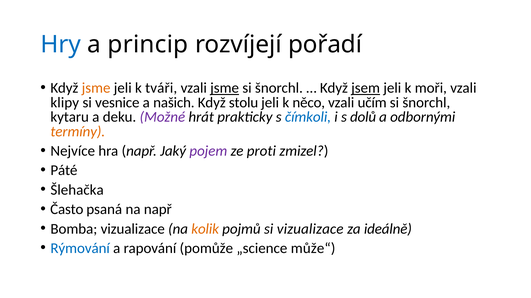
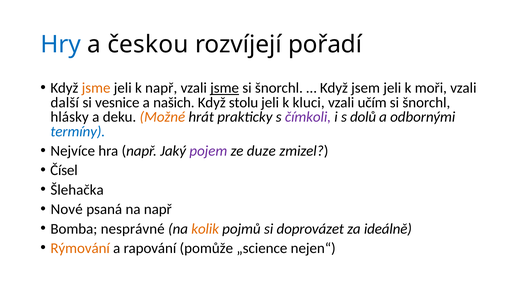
princip: princip -> českou (148, 45)
k tváři: tváři -> např (161, 88)
jsem underline: present -> none (366, 88)
klipy: klipy -> další (65, 103)
něco: něco -> kluci (309, 103)
kytaru: kytaru -> hlásky (70, 117)
Možné colour: purple -> orange (162, 117)
čímkoli colour: blue -> purple (308, 117)
termíny colour: orange -> blue (78, 132)
proti: proti -> duze (261, 151)
Páté: Páté -> Čísel (64, 171)
Často: Často -> Nové (67, 210)
Bomba vizualizace: vizualizace -> nesprávné (133, 229)
si vizualizace: vizualizace -> doprovázet (310, 229)
Rýmování colour: blue -> orange (80, 249)
může“: může“ -> nejen“ (313, 249)
